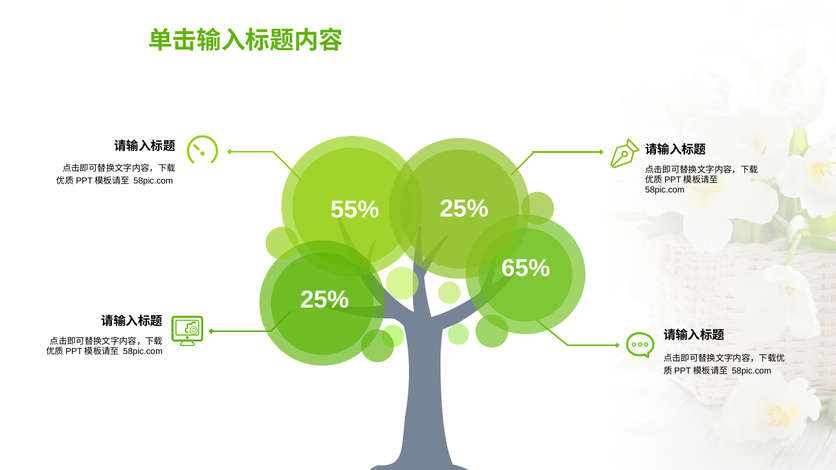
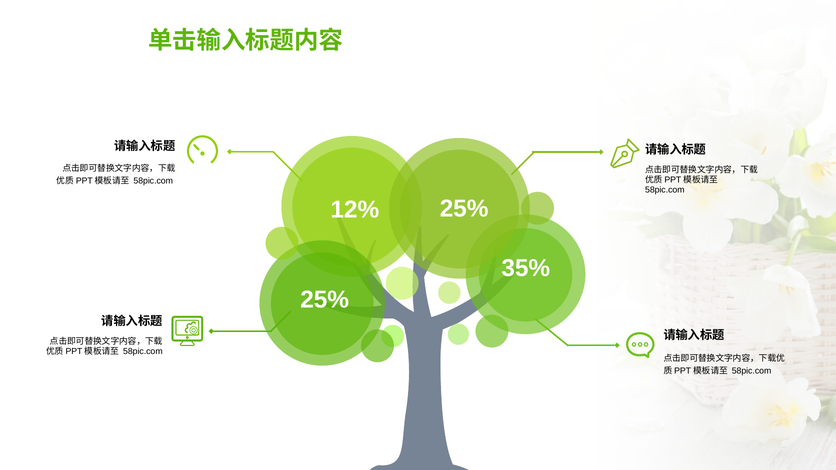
55%: 55% -> 12% (355, 210)
65%: 65% -> 35% (526, 268)
